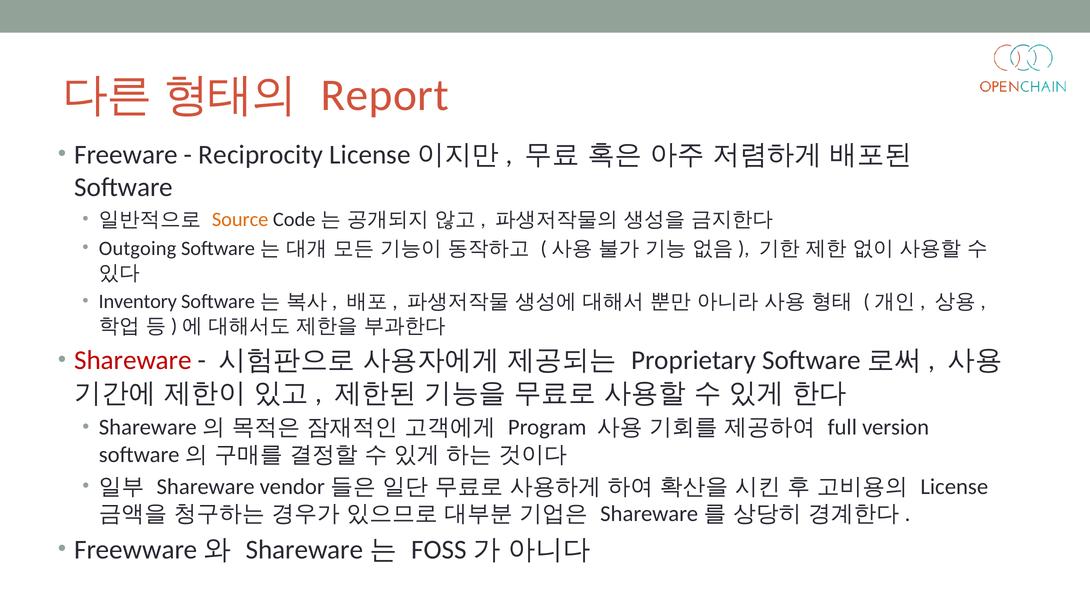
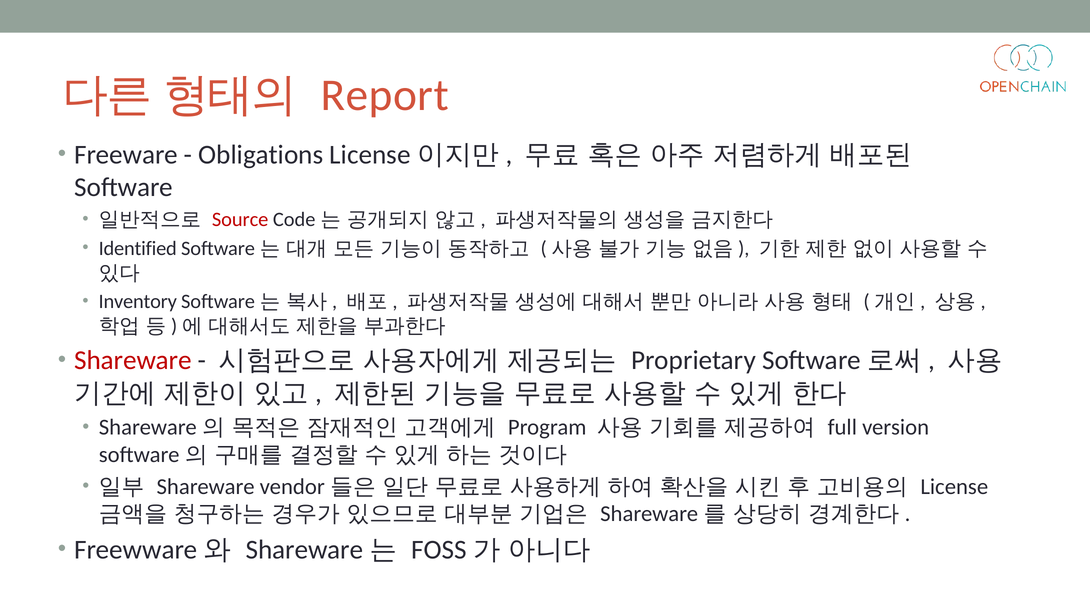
Reciprocity: Reciprocity -> Obligations (261, 155)
Source colour: orange -> red (240, 220)
Outgoing: Outgoing -> Identified (138, 248)
